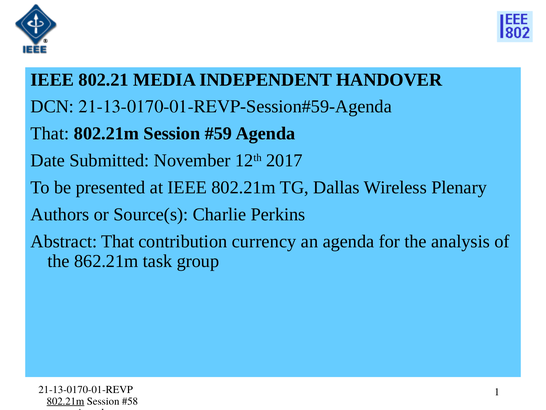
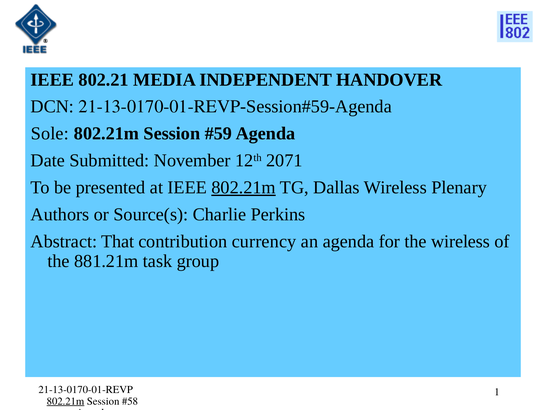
That: That -> Sole (50, 133)
2017: 2017 -> 2071 (284, 160)
802.21m underline: none -> present (244, 187)
the analysis: analysis -> wireless (461, 241)
862.21m: 862.21m -> 881.21m (106, 261)
